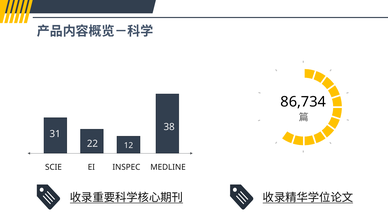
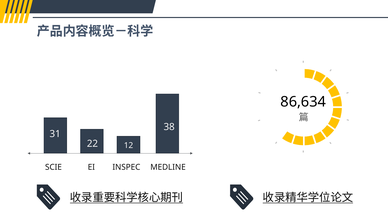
86,734: 86,734 -> 86,634 (303, 101)
